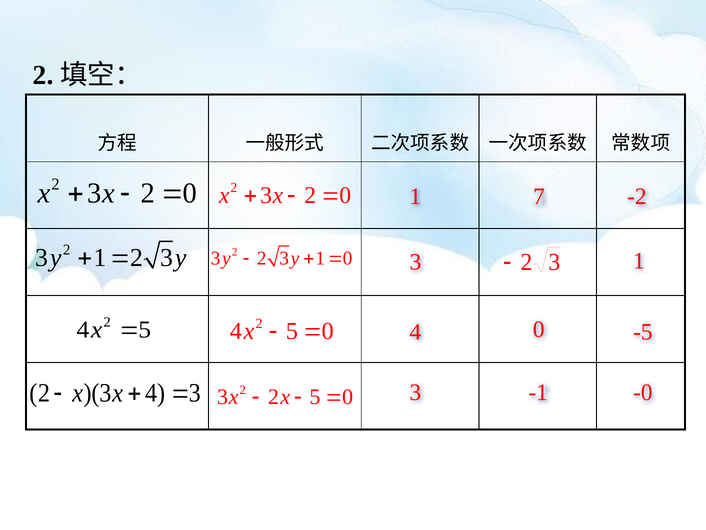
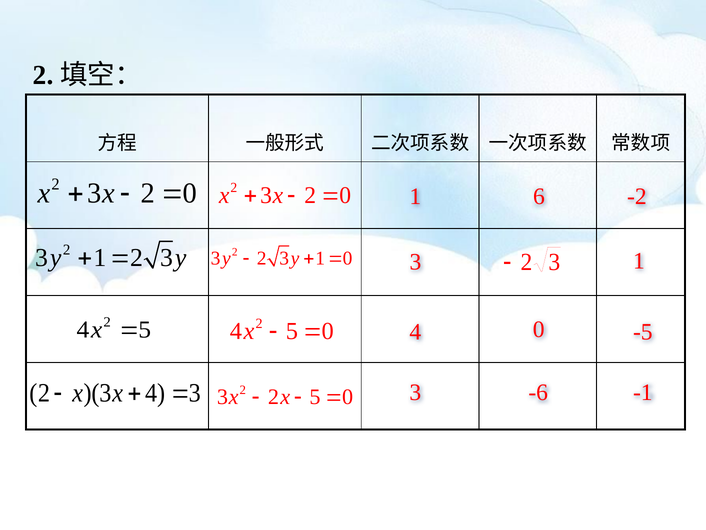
7: 7 -> 6 (539, 196)
-1: -1 -> -6 (538, 392)
-0: -0 -> -1 (643, 392)
